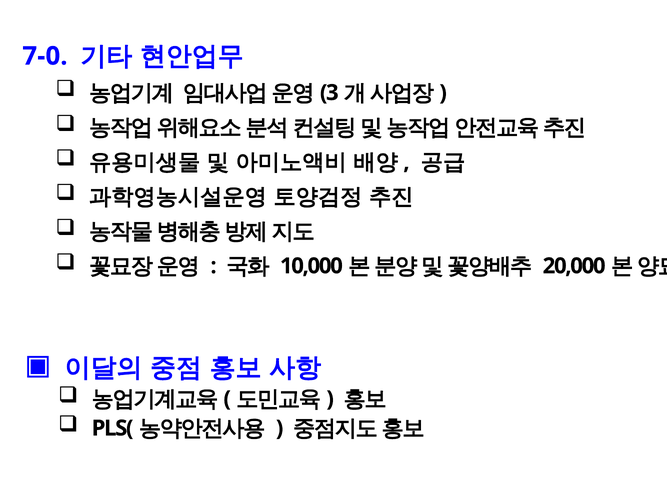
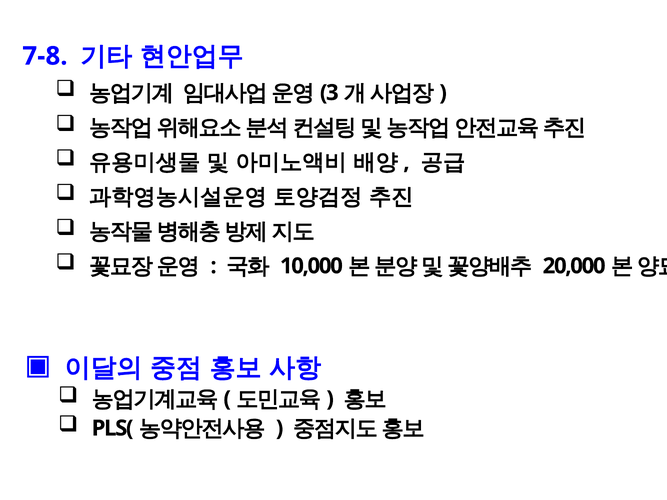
7-0: 7-0 -> 7-8 (45, 56)
